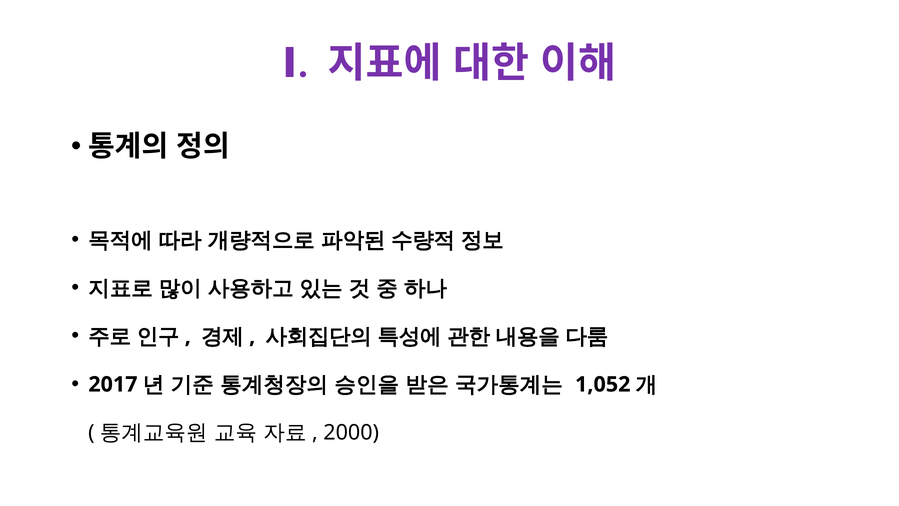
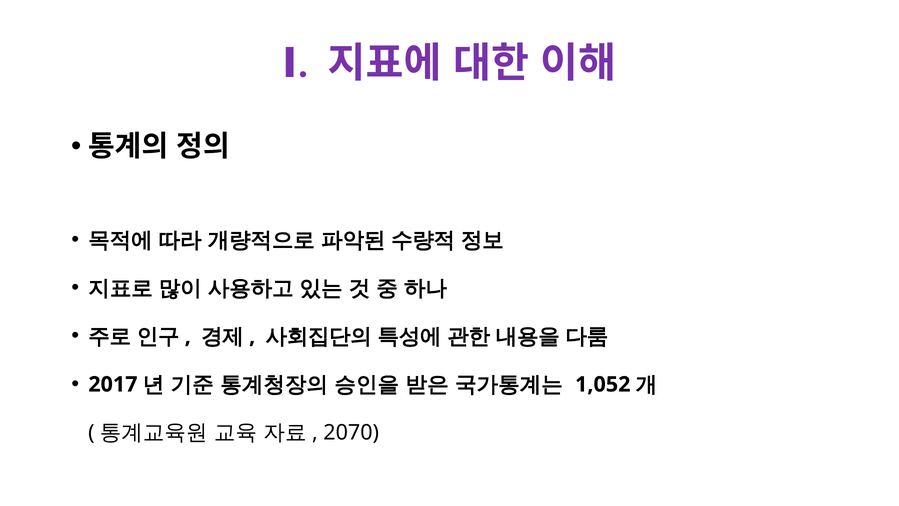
2000: 2000 -> 2070 (351, 432)
